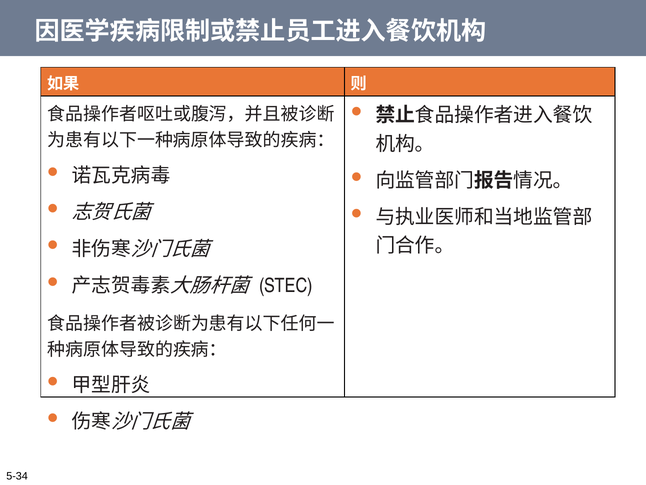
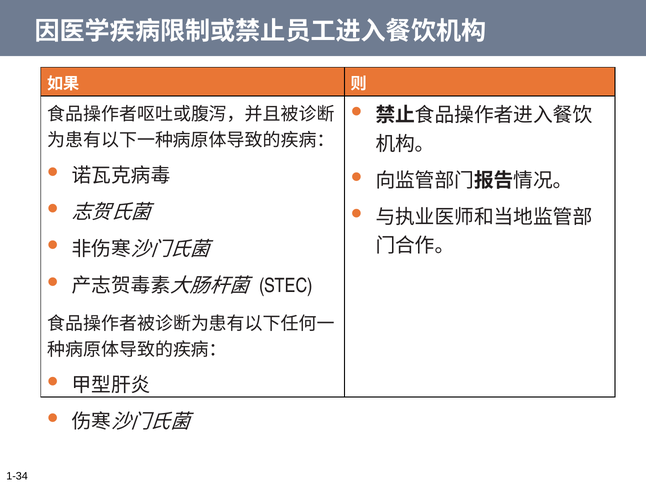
5-34: 5-34 -> 1-34 (17, 476)
